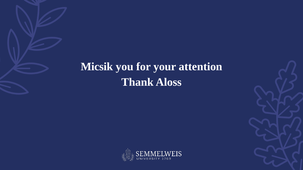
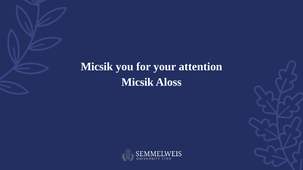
Thank: Thank -> Micsik (137, 82)
